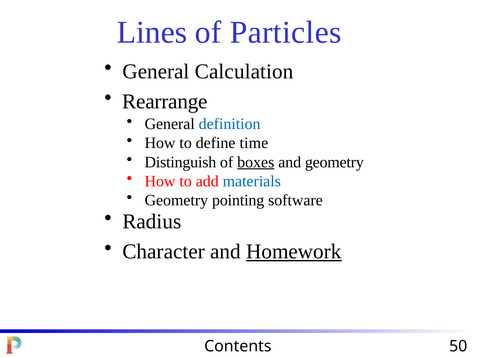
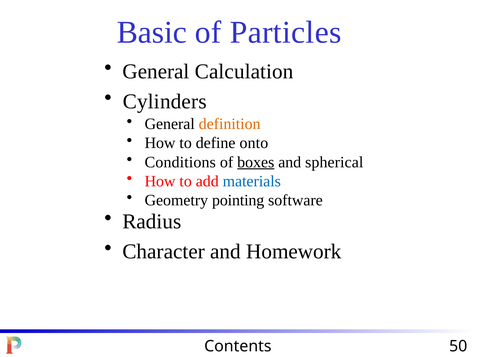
Lines: Lines -> Basic (152, 32)
Rearrange: Rearrange -> Cylinders (165, 102)
definition colour: blue -> orange (230, 124)
time: time -> onto (254, 143)
Distinguish: Distinguish -> Conditions (180, 162)
and geometry: geometry -> spherical (334, 162)
Homework underline: present -> none (294, 252)
